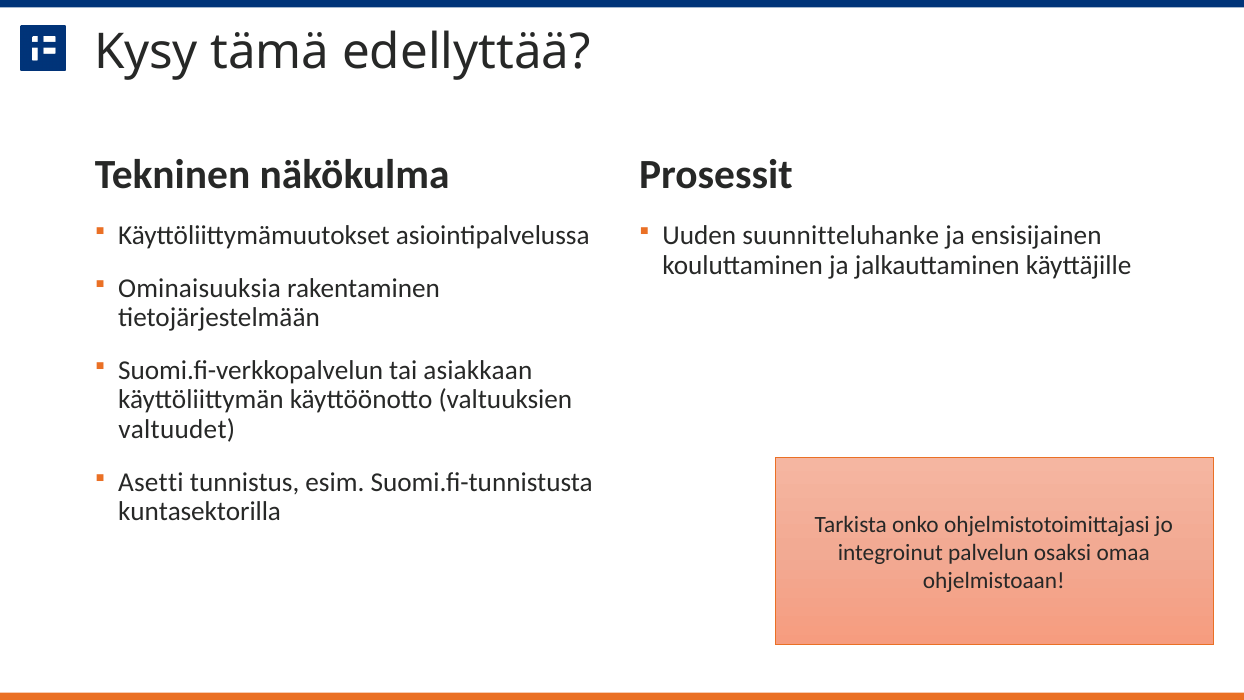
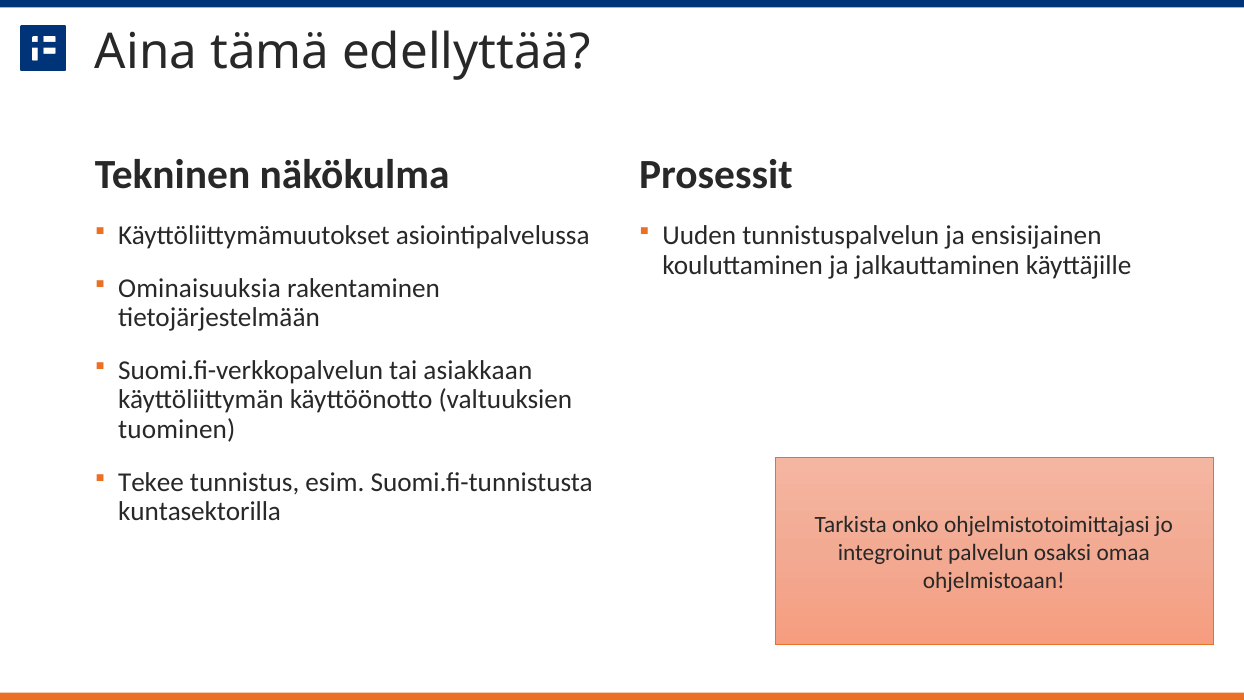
Kysy: Kysy -> Aina (146, 52)
suunnitteluhanke: suunnitteluhanke -> tunnistuspalvelun (841, 236)
valtuudet: valtuudet -> tuominen (177, 429)
Asetti: Asetti -> Tekee (151, 482)
